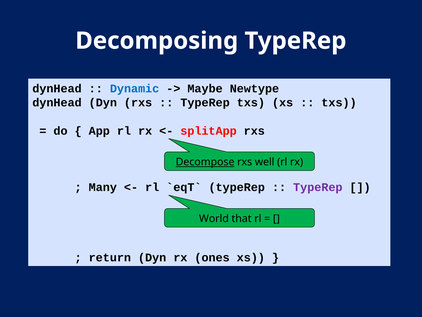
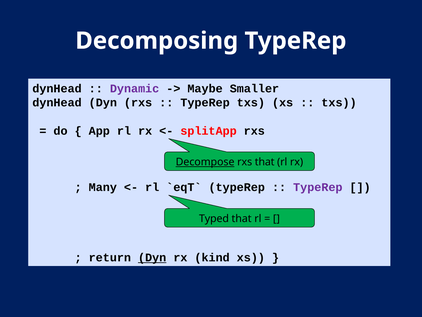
Dynamic colour: blue -> purple (135, 88)
Newtype: Newtype -> Smaller (254, 88)
rxs well: well -> that (265, 162)
World: World -> Typed (214, 218)
Dyn underline: none -> present (152, 257)
ones: ones -> kind (212, 257)
